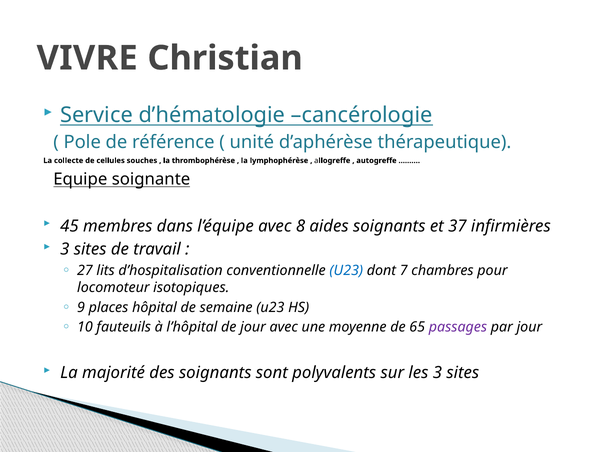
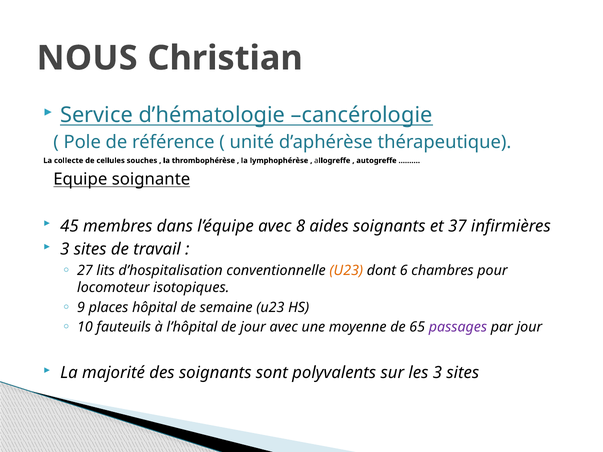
VIVRE: VIVRE -> NOUS (87, 58)
U23 colour: blue -> orange (346, 271)
7: 7 -> 6 (404, 271)
